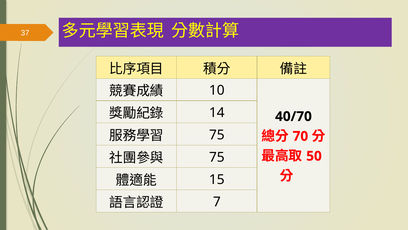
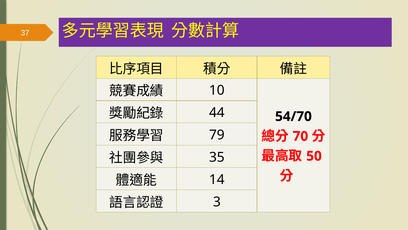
14: 14 -> 44 (217, 113)
40/70: 40/70 -> 54/70 (293, 116)
75: 75 -> 79 (217, 135)
75: 75 -> 35 (217, 157)
15: 15 -> 14 (217, 179)
7: 7 -> 3 (217, 201)
